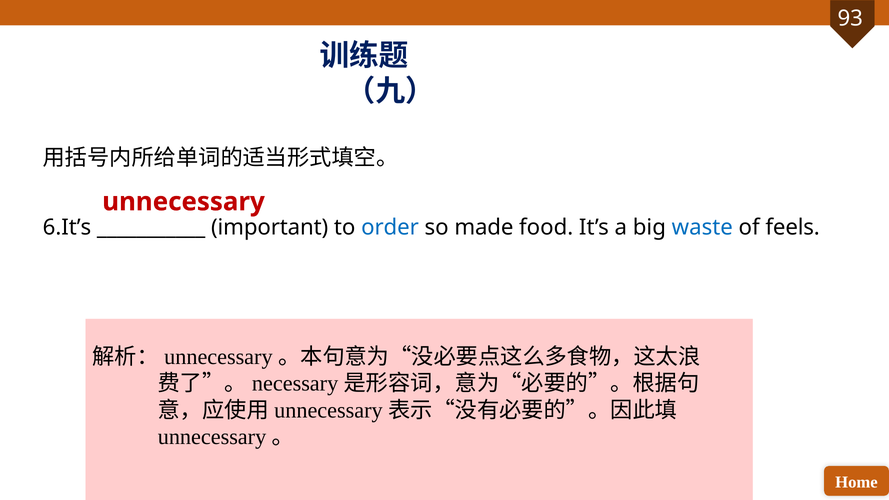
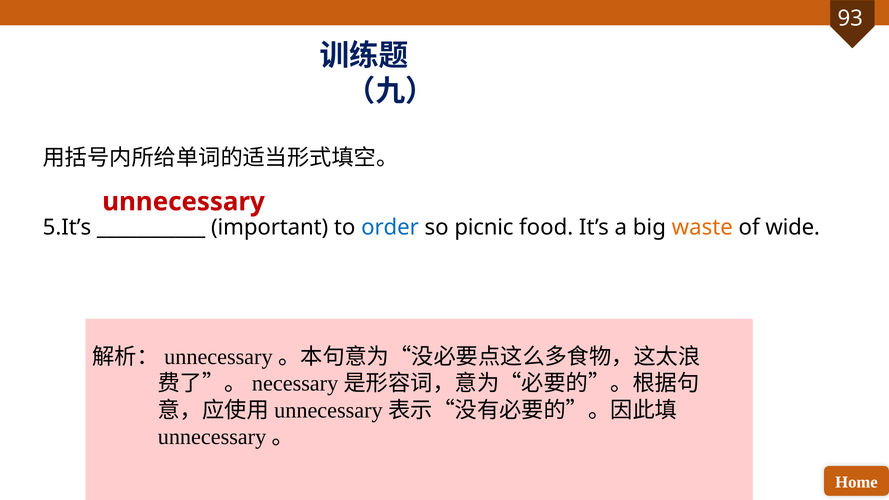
6.It’s: 6.It’s -> 5.It’s (67, 227)
made: made -> picnic (484, 227)
waste colour: blue -> orange (702, 227)
feels: feels -> wide (793, 227)
